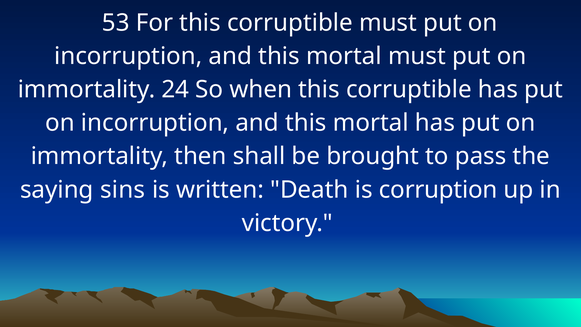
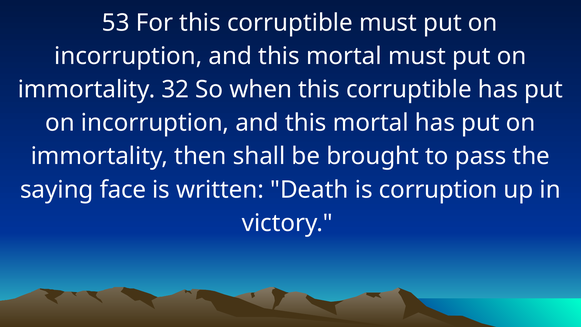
24: 24 -> 32 (175, 89)
sins: sins -> face (123, 190)
